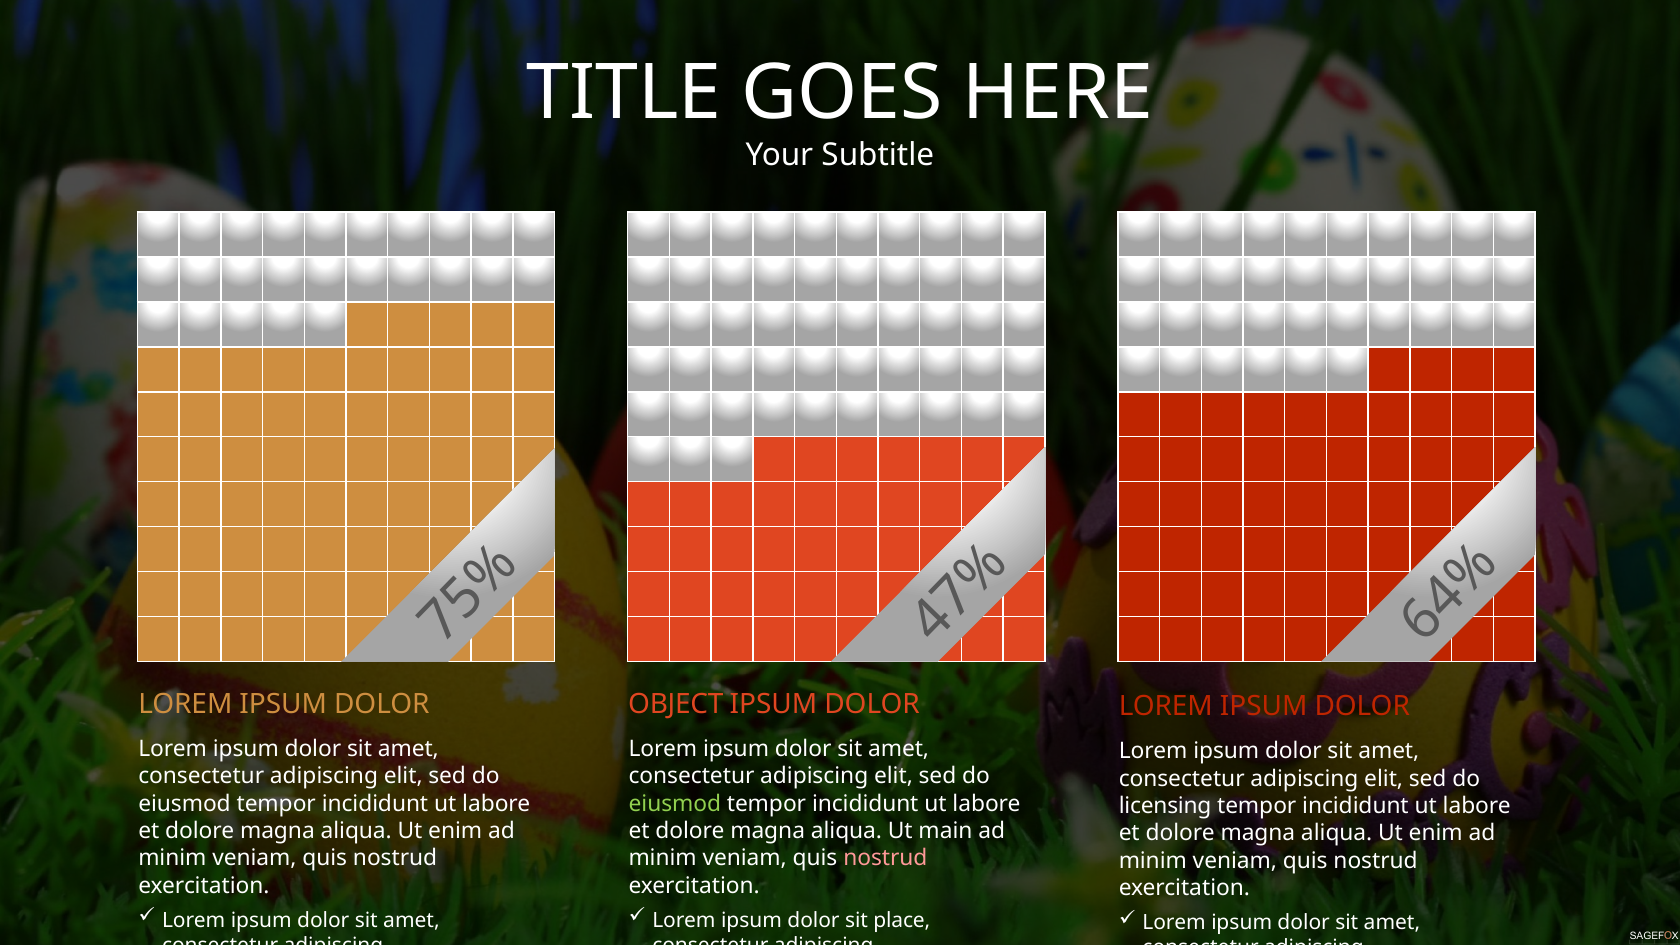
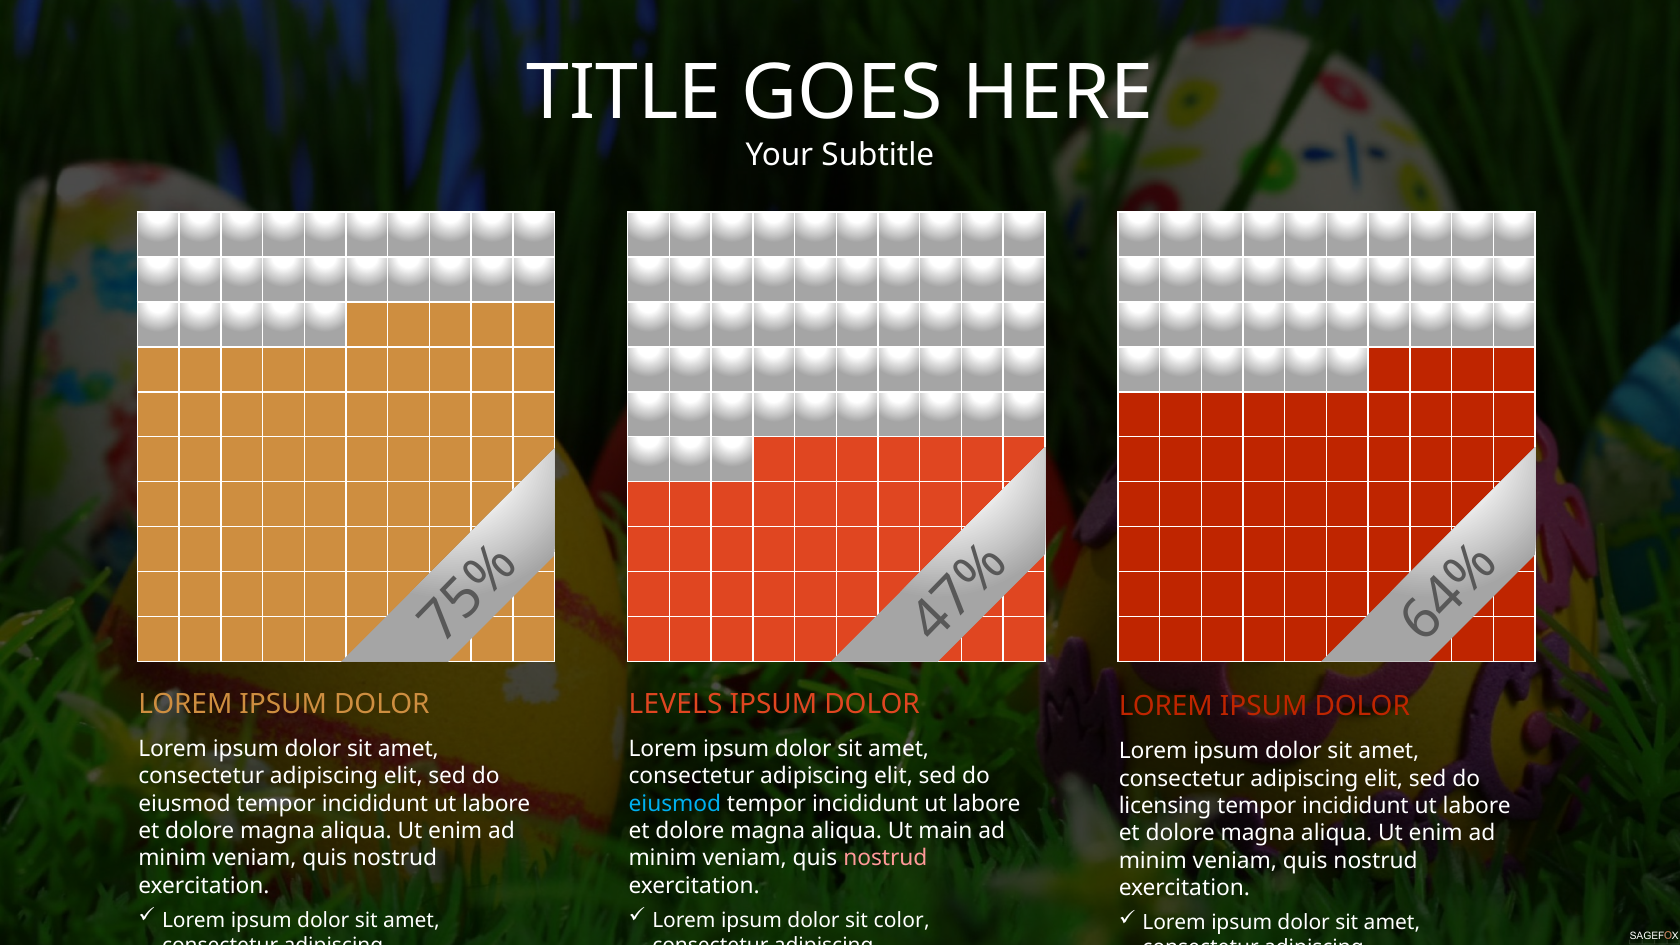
OBJECT: OBJECT -> LEVELS (676, 704)
eiusmod colour: light green -> light blue (675, 804)
place: place -> color (902, 920)
